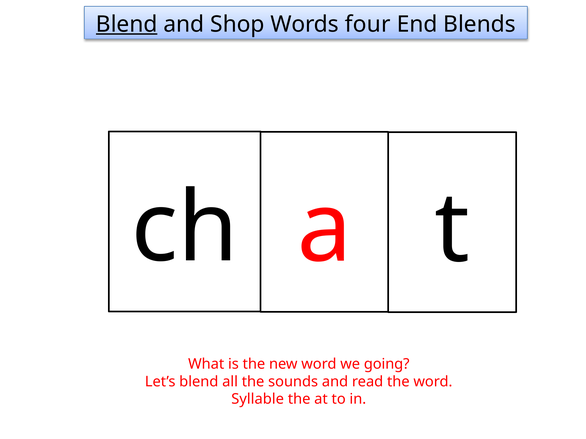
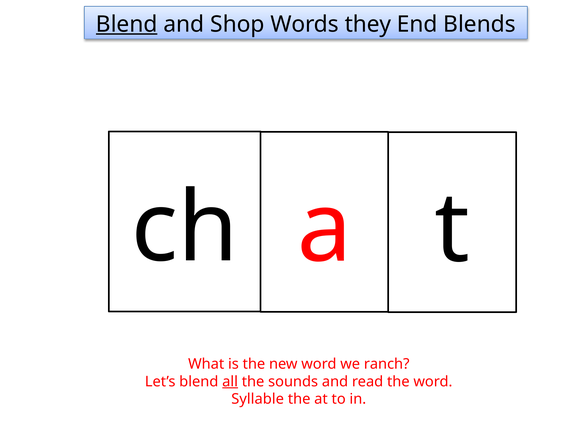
four: four -> they (368, 24)
going: going -> ranch (387, 364)
all underline: none -> present (230, 382)
